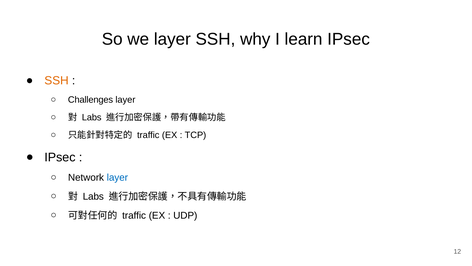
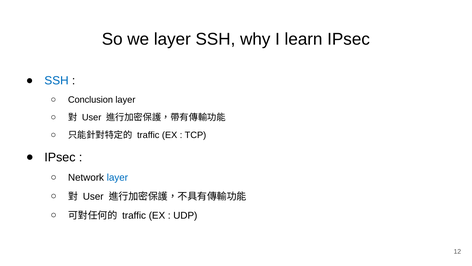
SSH colour: orange -> blue (57, 81)
Challenges: Challenges -> Conclusion (90, 100)
Labs: Labs -> User (92, 117)
Labs: Labs -> User (93, 196)
